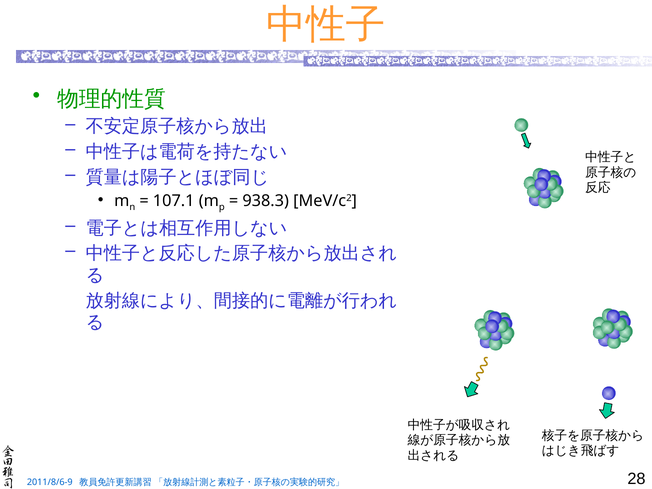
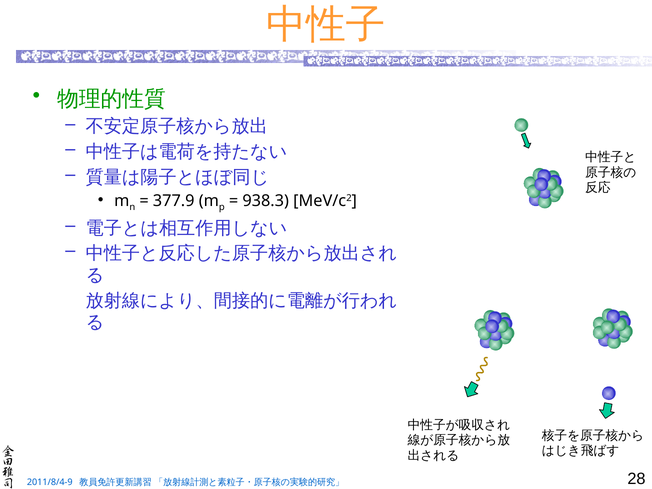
107.1: 107.1 -> 377.9 (174, 201)
2011/8/6-9: 2011/8/6-9 -> 2011/8/4-9 (50, 482)
